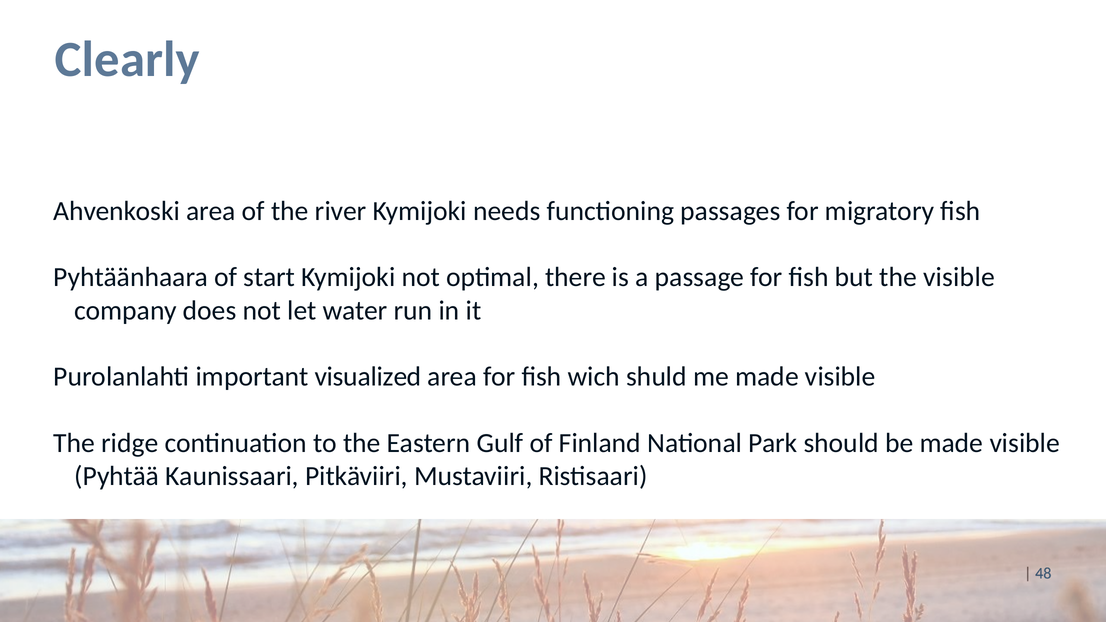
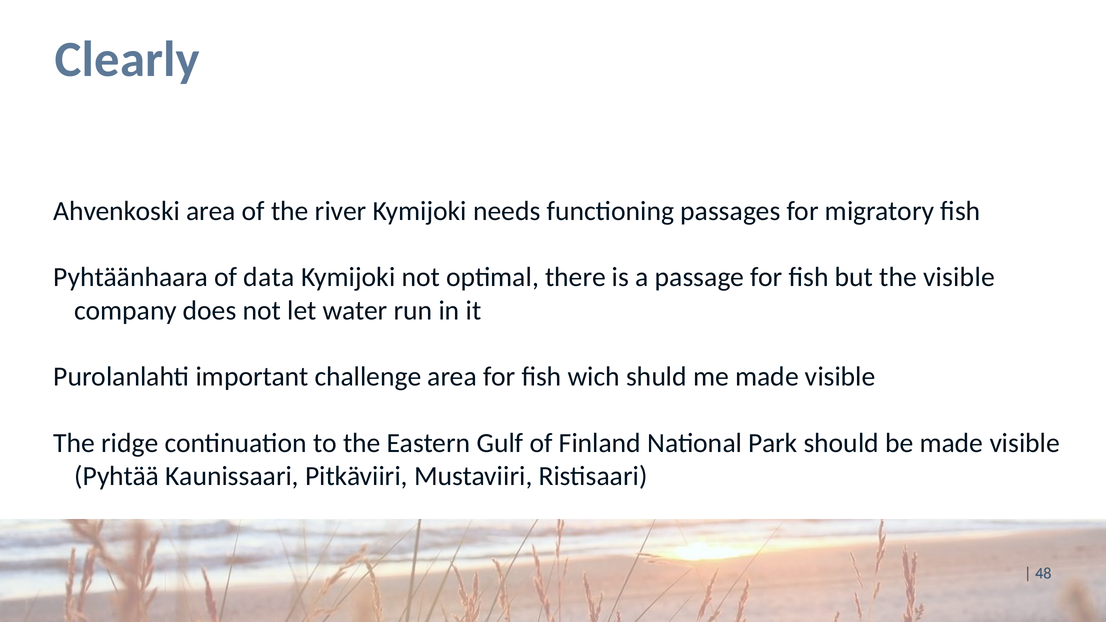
start: start -> data (269, 277)
visualized: visualized -> challenge (368, 377)
